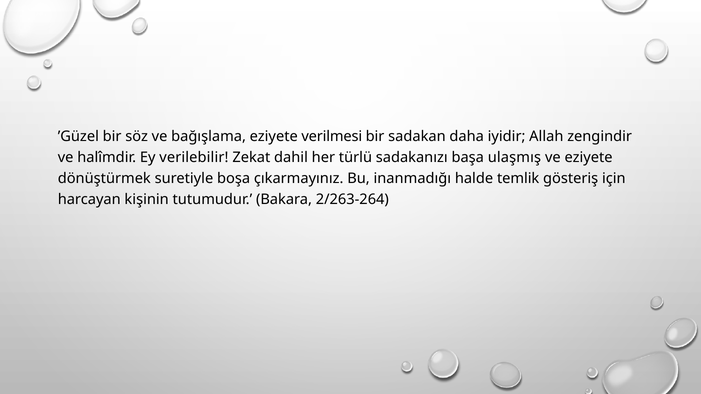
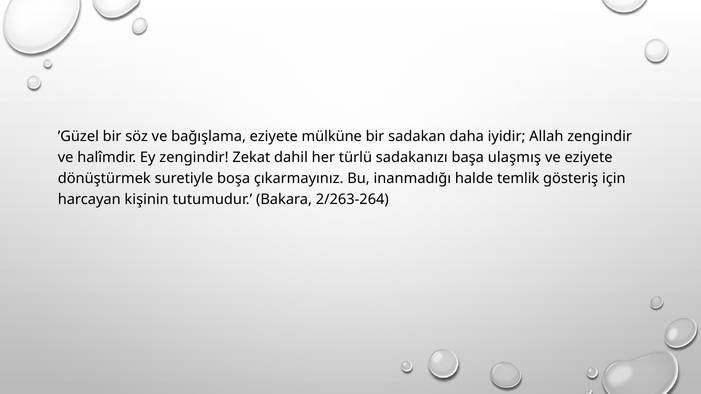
verilmesi: verilmesi -> mülküne (332, 137)
Ey verilebilir: verilebilir -> zengindir (194, 158)
